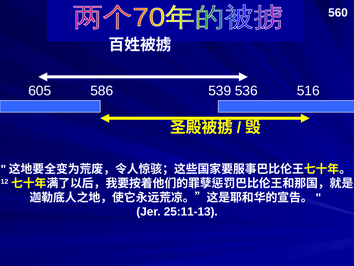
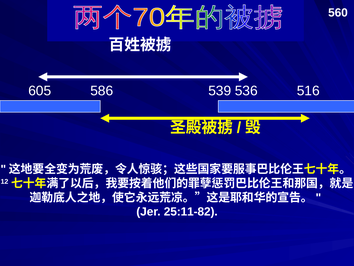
25:11-13: 25:11-13 -> 25:11-82 (191, 211)
